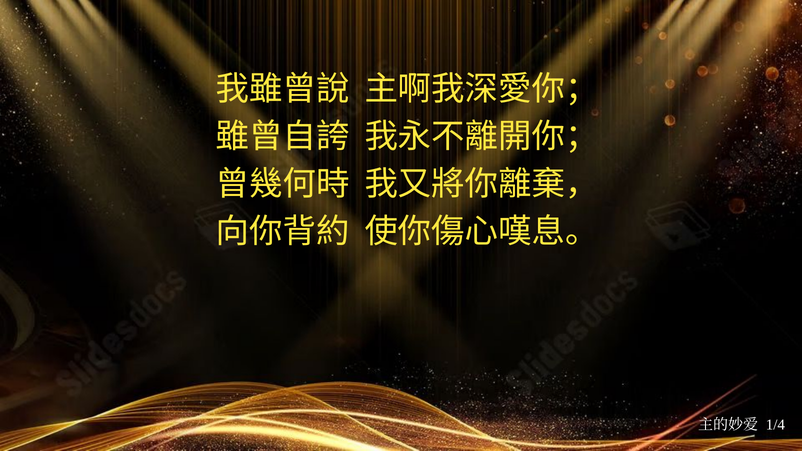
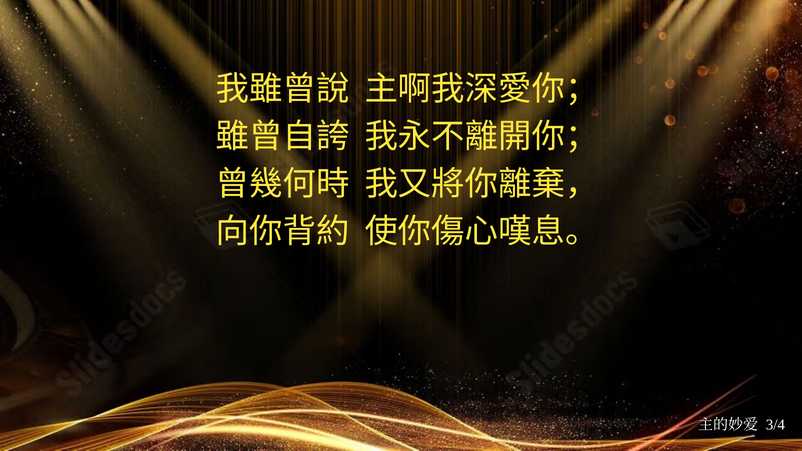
1/4: 1/4 -> 3/4 (775, 425)
